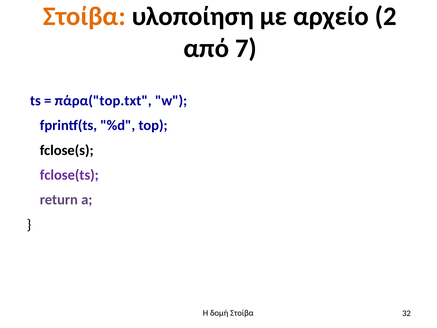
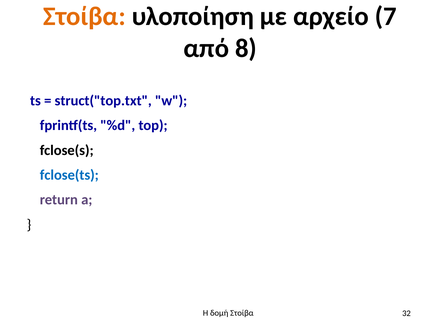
2: 2 -> 7 (386, 16)
7: 7 -> 8 (246, 48)
πάρα("top.txt: πάρα("top.txt -> struct("top.txt (103, 101)
fclose(ts colour: purple -> blue (69, 175)
